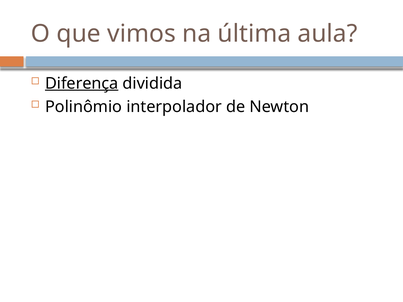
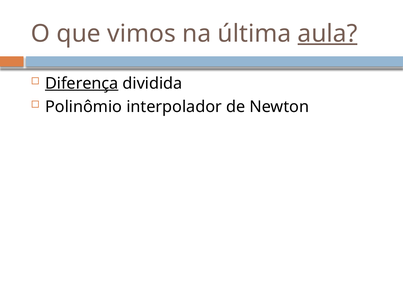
aula underline: none -> present (328, 34)
